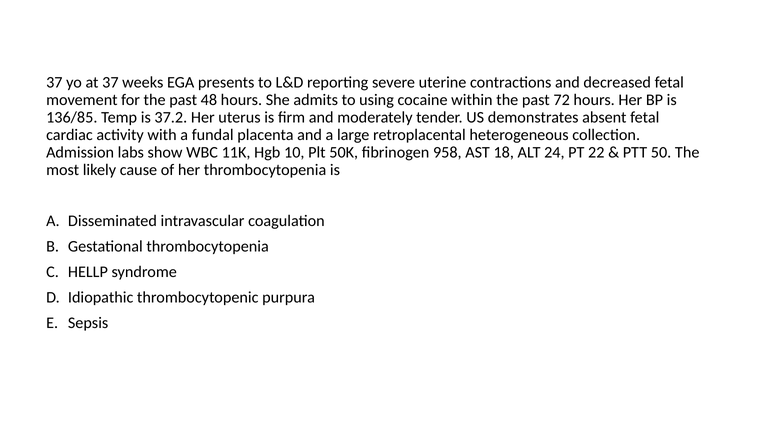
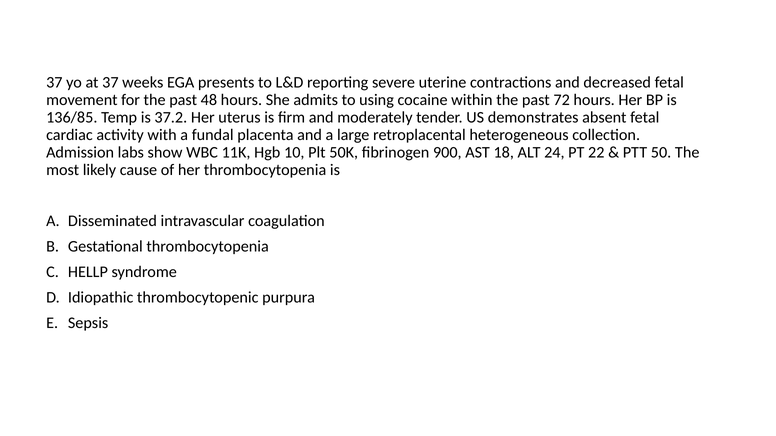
958: 958 -> 900 (447, 153)
